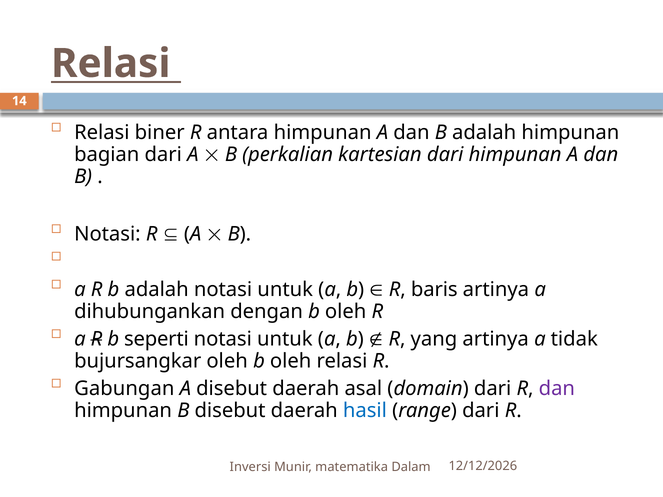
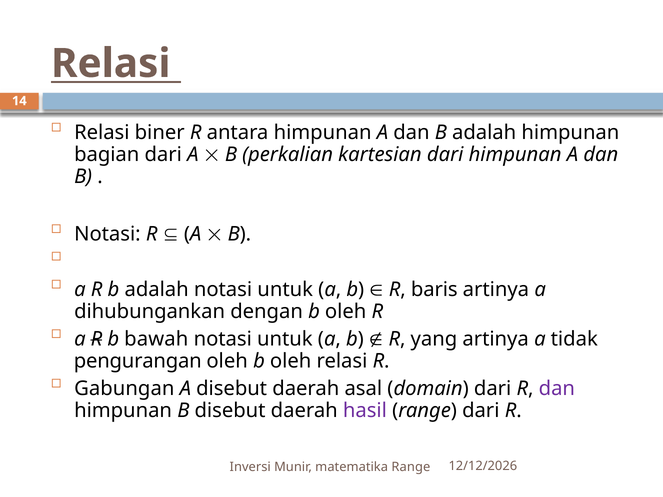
seperti: seperti -> bawah (156, 339)
bujursangkar: bujursangkar -> pengurangan (138, 361)
hasil colour: blue -> purple (365, 411)
matematika Dalam: Dalam -> Range (411, 467)
